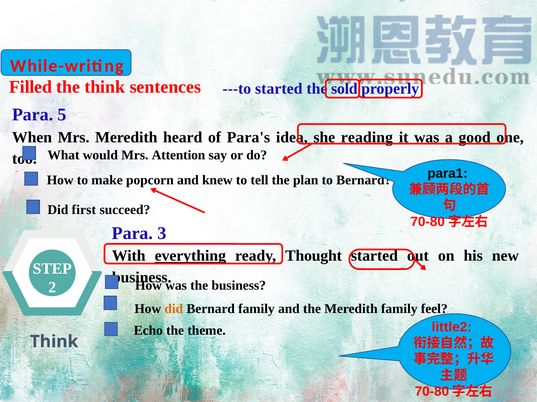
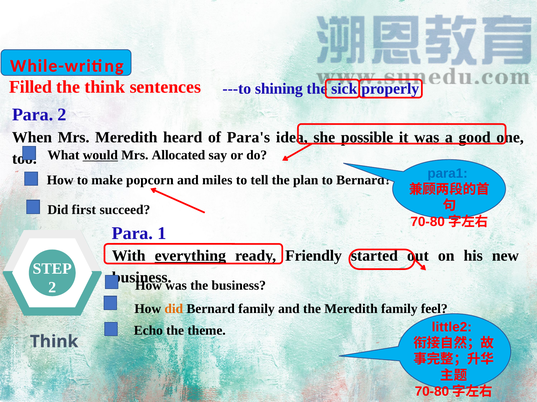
---to started: started -> shining (279, 89)
sold: sold -> sick (344, 89)
Para 5: 5 -> 2 (62, 115)
reading: reading -> possible (367, 137)
would underline: none -> present (100, 156)
Attention: Attention -> Allocated (178, 156)
para1 colour: black -> blue (448, 174)
knew: knew -> miles (217, 180)
3: 3 -> 1 (162, 234)
Thought: Thought -> Friendly (314, 256)
